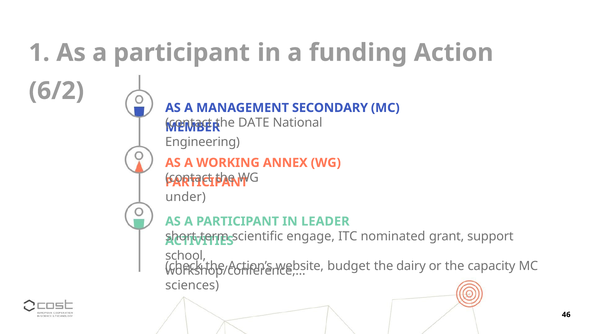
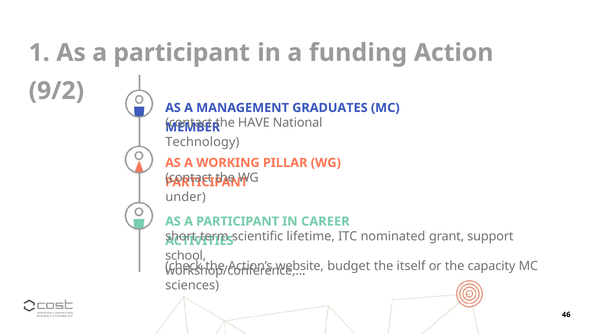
6/2: 6/2 -> 9/2 (56, 91)
SECONDARY: SECONDARY -> GRADUATES (330, 108)
DATE: DATE -> HAVE (254, 123)
Engineering: Engineering -> Technology (202, 142)
ANNEX: ANNEX -> PILLAR (285, 163)
LEADER: LEADER -> CAREER (325, 222)
engage: engage -> lifetime (311, 237)
dairy: dairy -> itself (411, 267)
